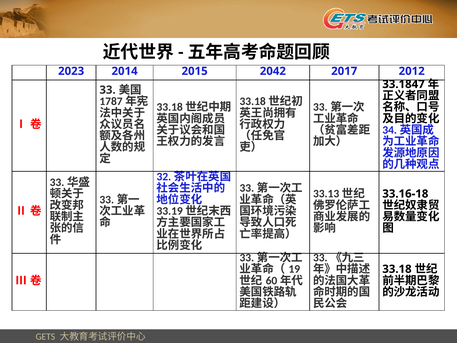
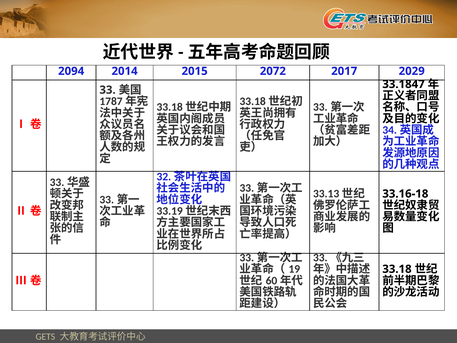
2023: 2023 -> 2094 (71, 71)
2042: 2042 -> 2072 (273, 71)
2012: 2012 -> 2029 (412, 71)
